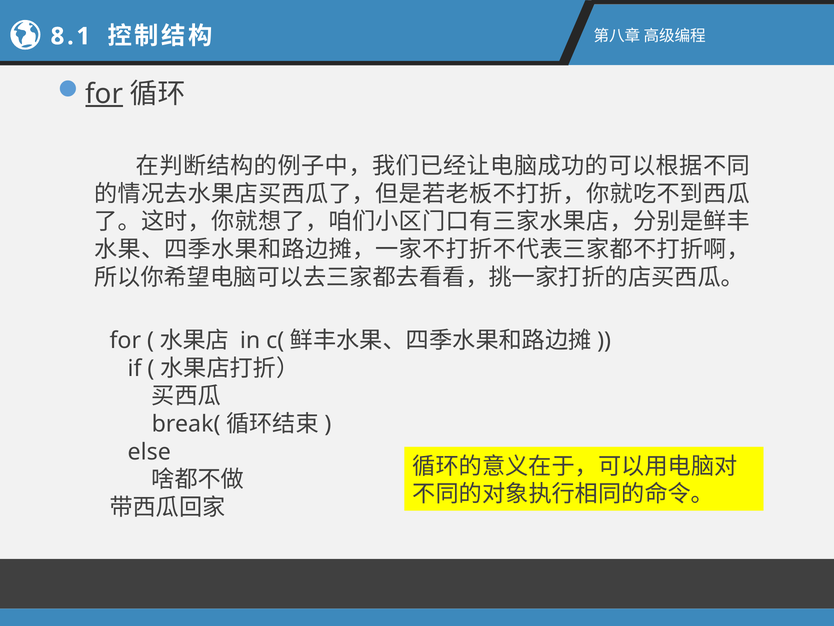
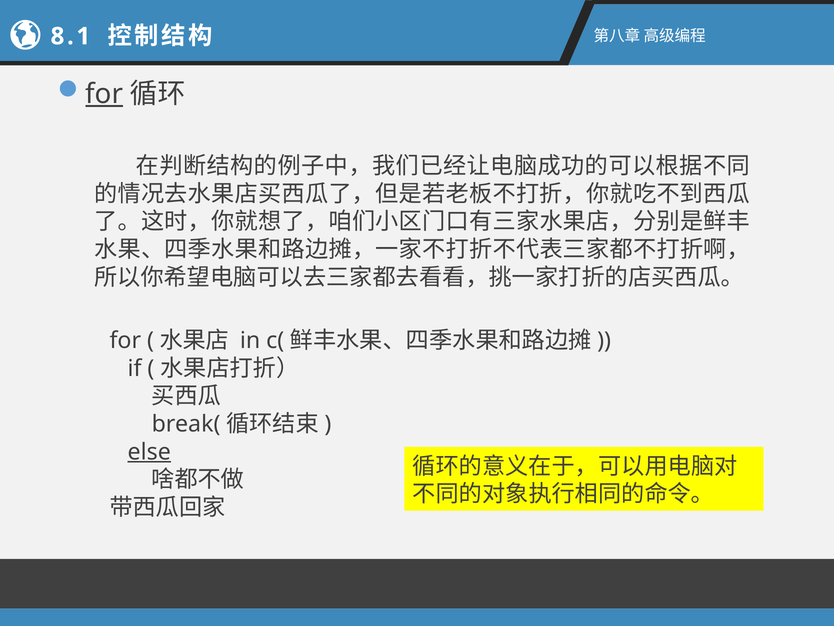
else underline: none -> present (149, 452)
